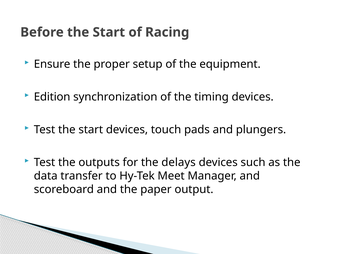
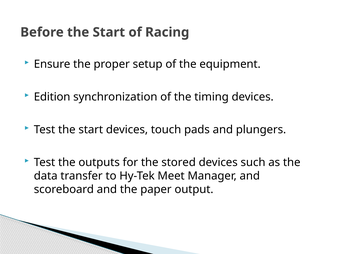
delays: delays -> stored (179, 162)
